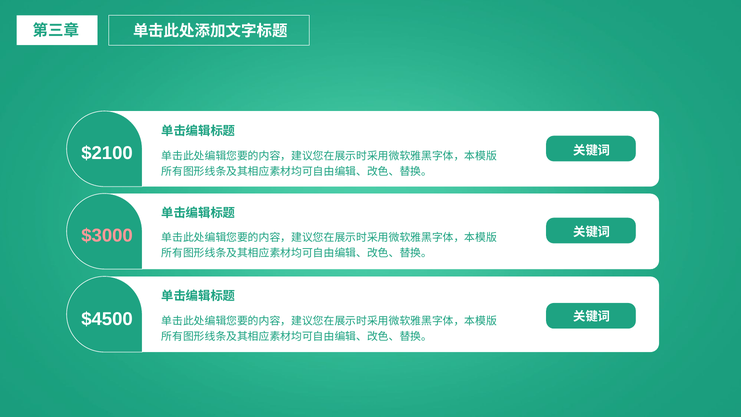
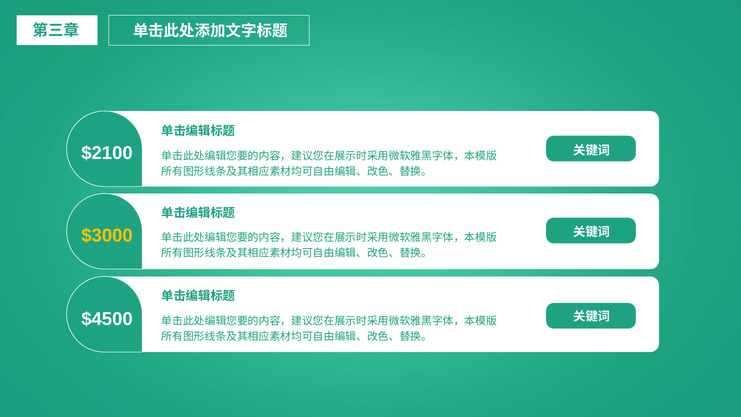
$3000 colour: pink -> yellow (107, 235)
